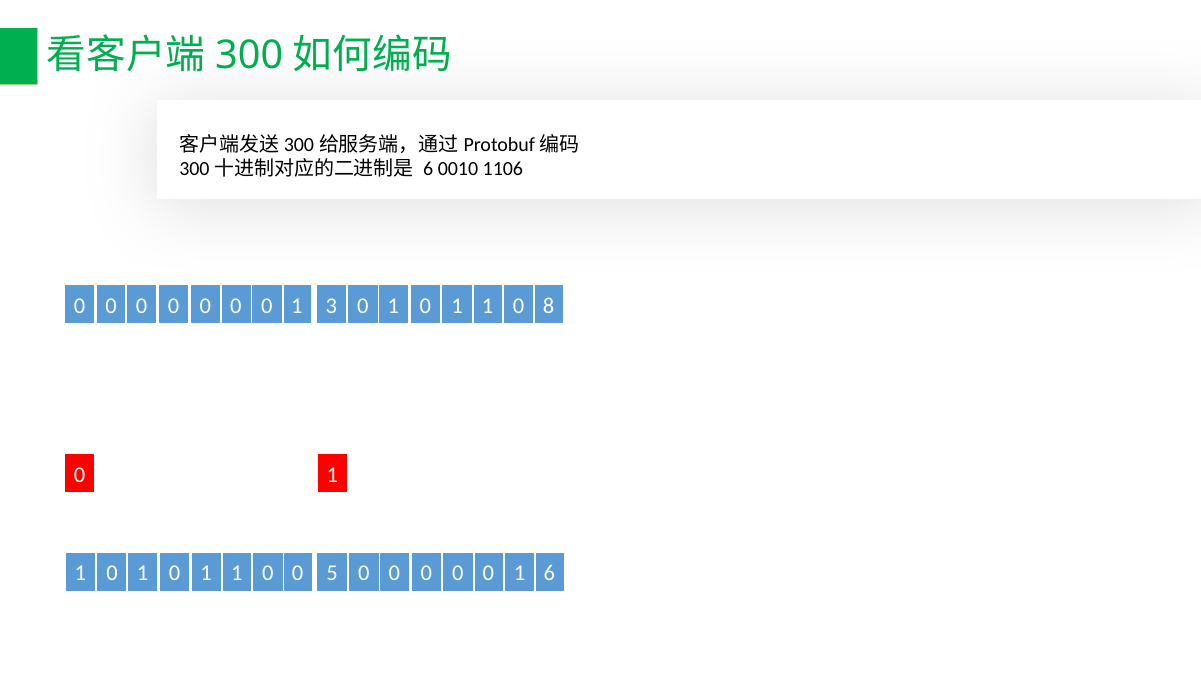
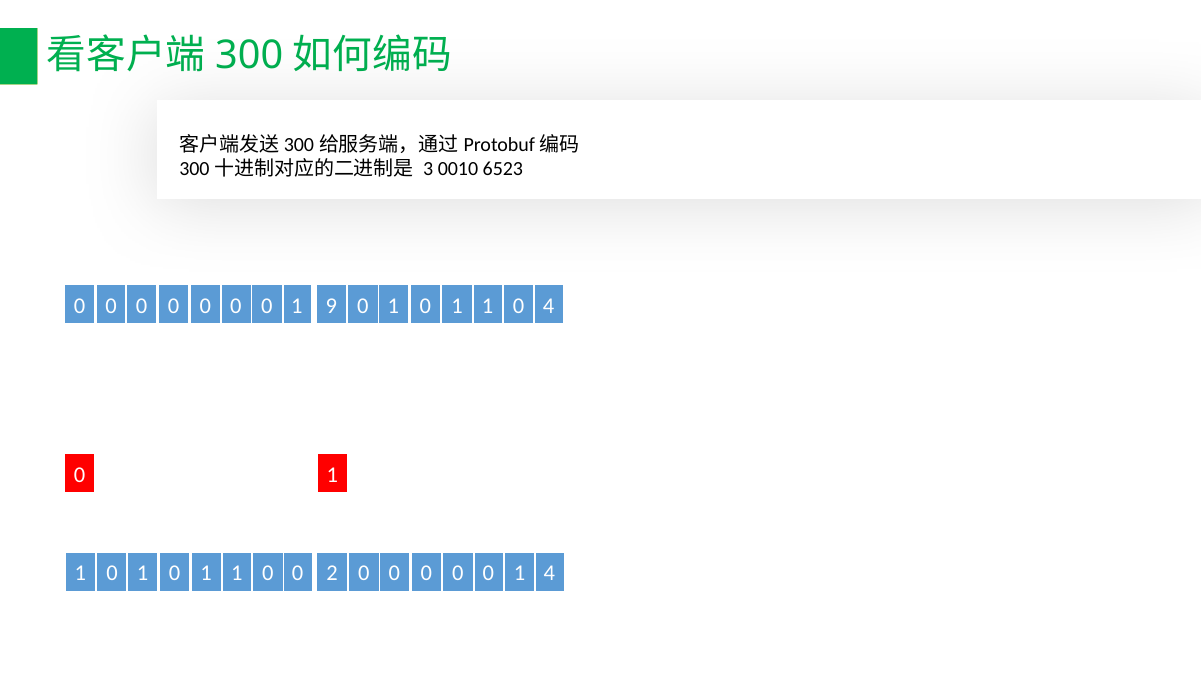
6: 6 -> 3 (428, 169)
1106: 1106 -> 6523 (503, 169)
3: 3 -> 9 (331, 306)
0 8: 8 -> 4 (548, 306)
5: 5 -> 2 (332, 573)
1 6: 6 -> 4 (549, 573)
